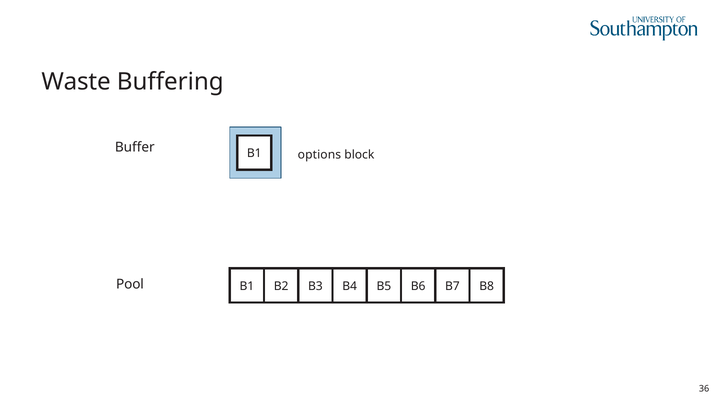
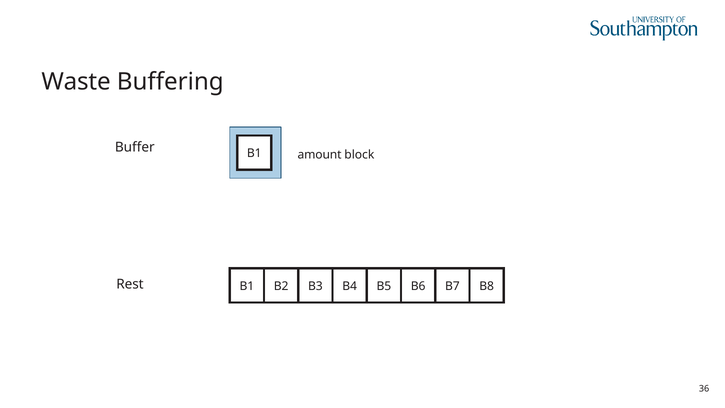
options: options -> amount (320, 155)
Pool: Pool -> Rest (130, 284)
